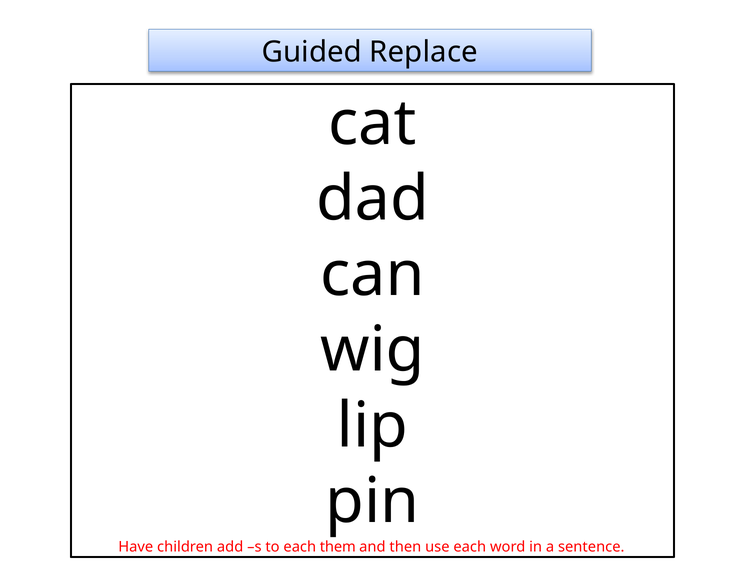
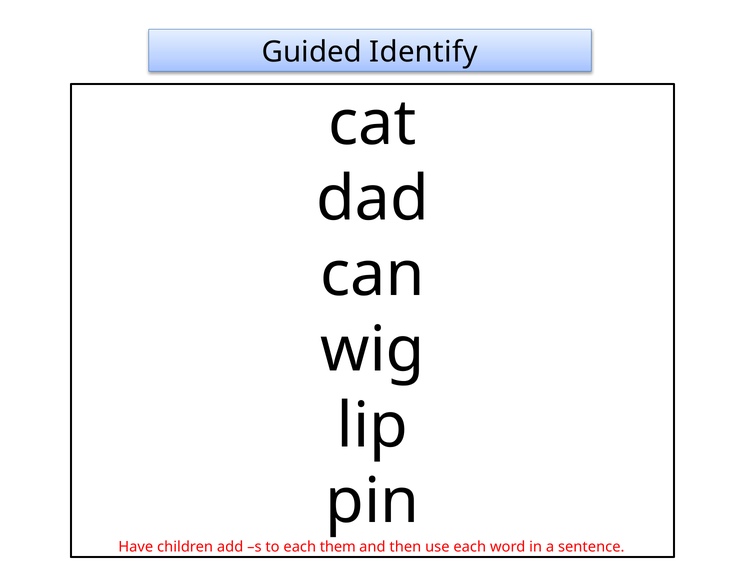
Replace: Replace -> Identify (423, 52)
